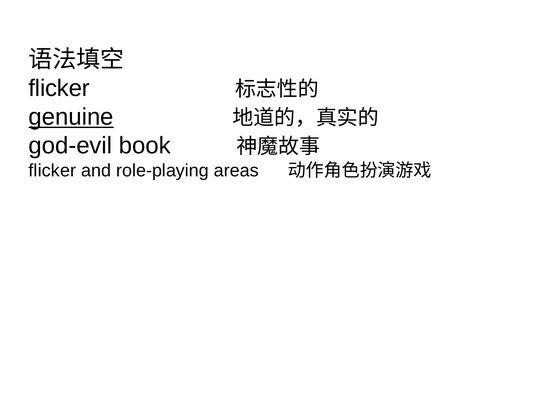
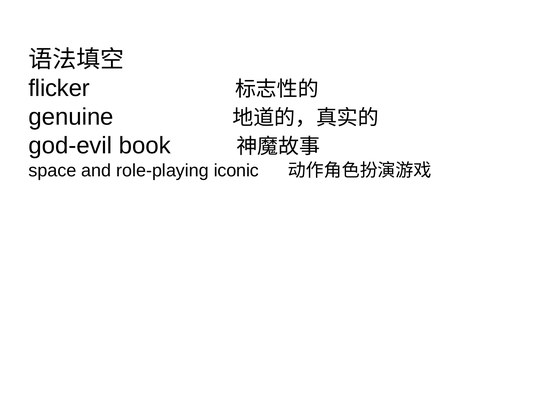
genuine underline: present -> none (71, 117)
flicker: flicker -> space (52, 170)
areas: areas -> iconic (236, 170)
